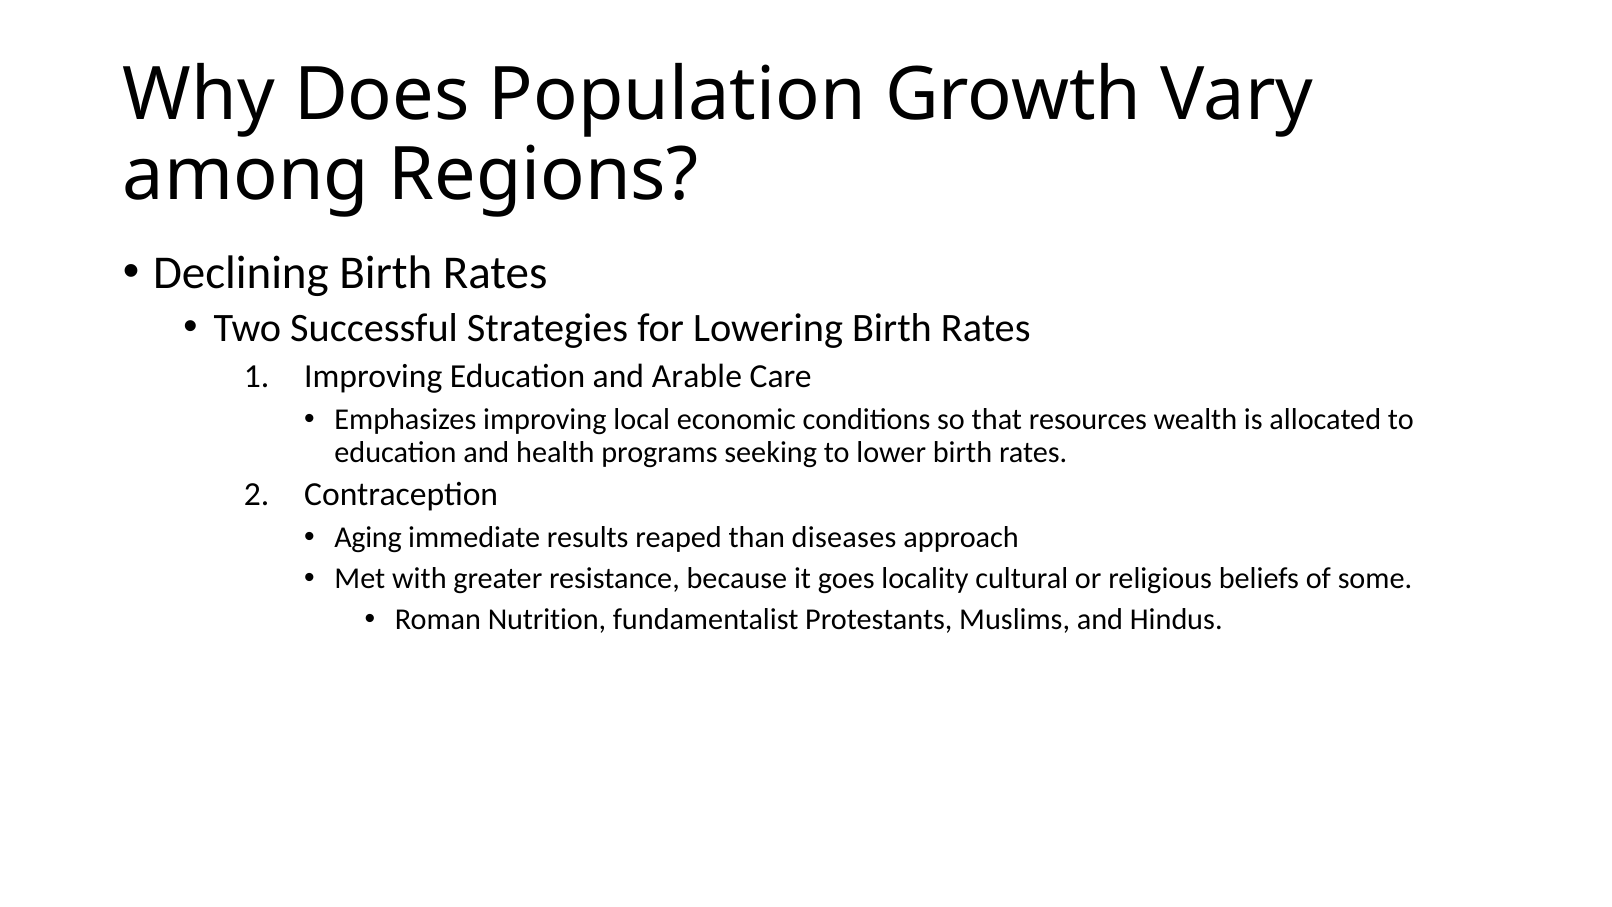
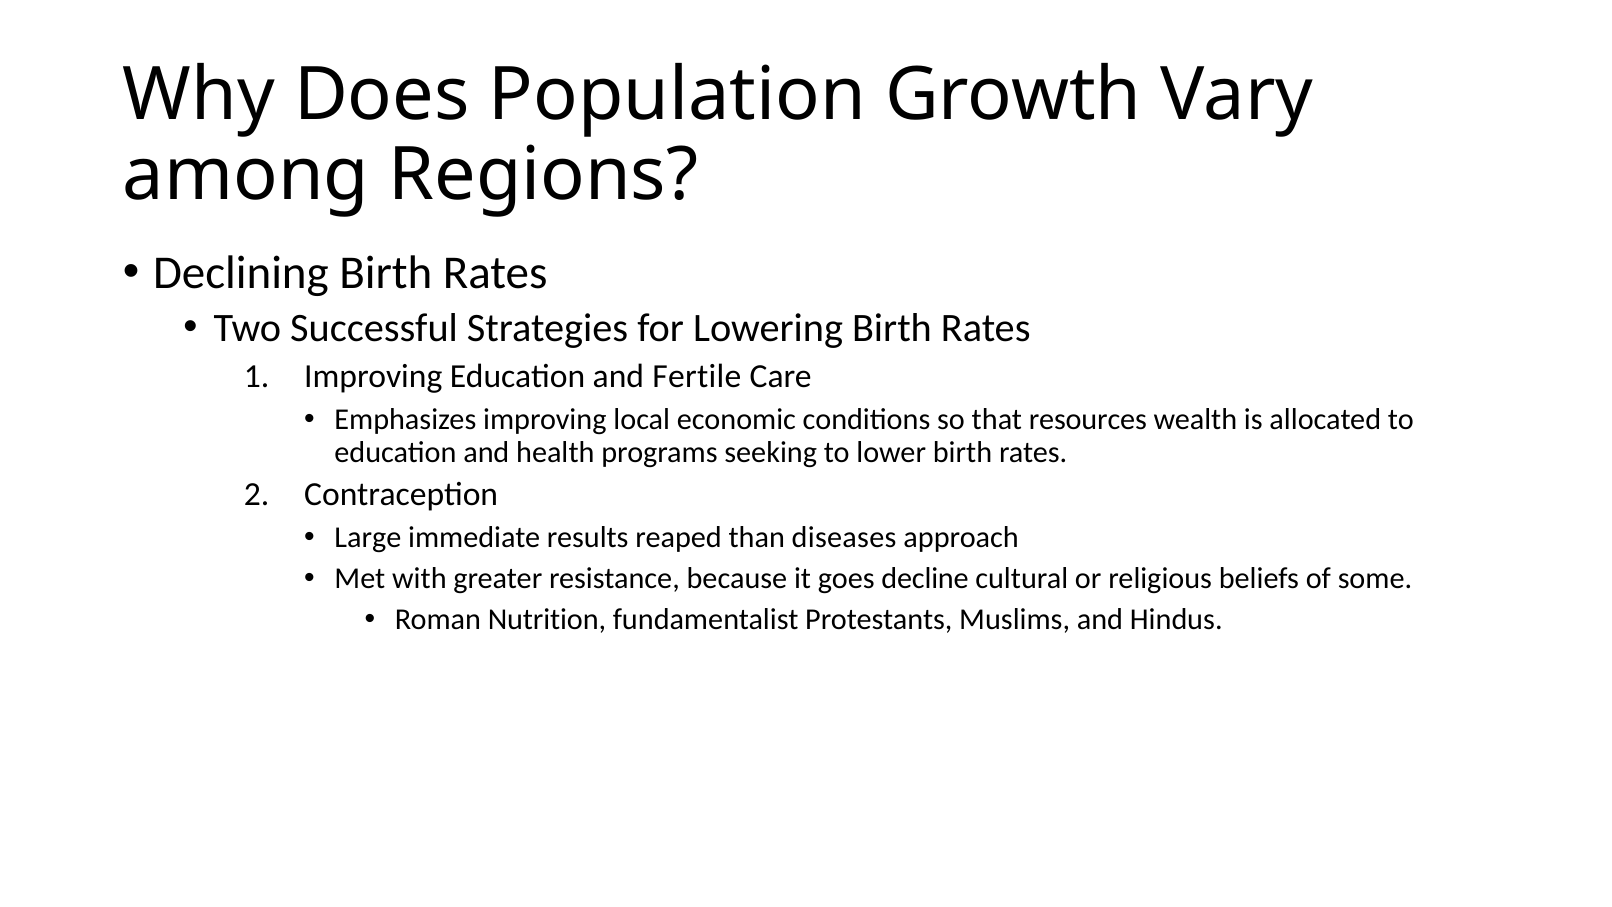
Arable: Arable -> Fertile (697, 376)
Aging: Aging -> Large (368, 538)
locality: locality -> decline (925, 579)
